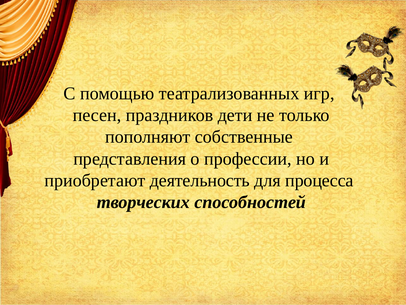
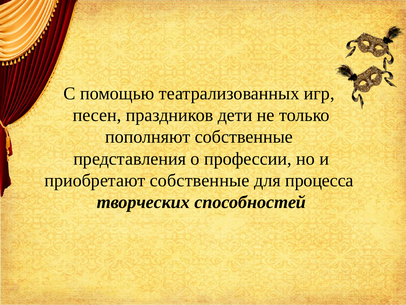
приобретают деятельность: деятельность -> собственные (200, 180)
